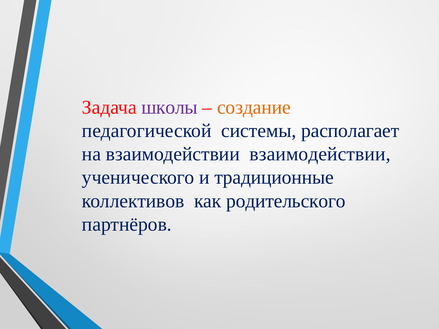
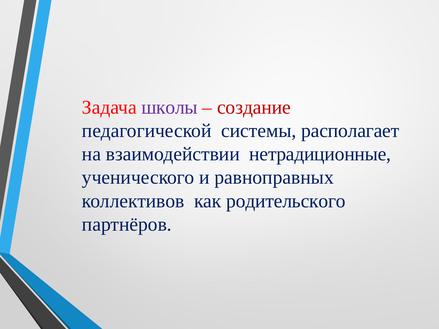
создание colour: orange -> red (254, 107)
взаимодействии взаимодействии: взаимодействии -> нетрадиционные (320, 154)
традиционные: традиционные -> равноправных (274, 178)
